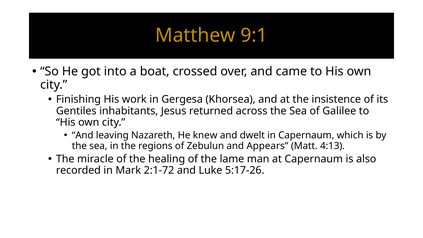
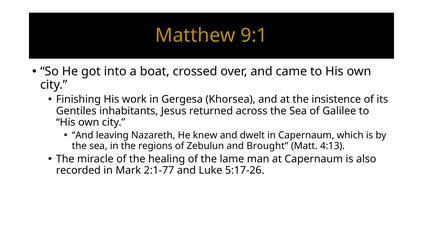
Appears: Appears -> Brought (267, 146)
2:1-72: 2:1-72 -> 2:1-77 (159, 170)
